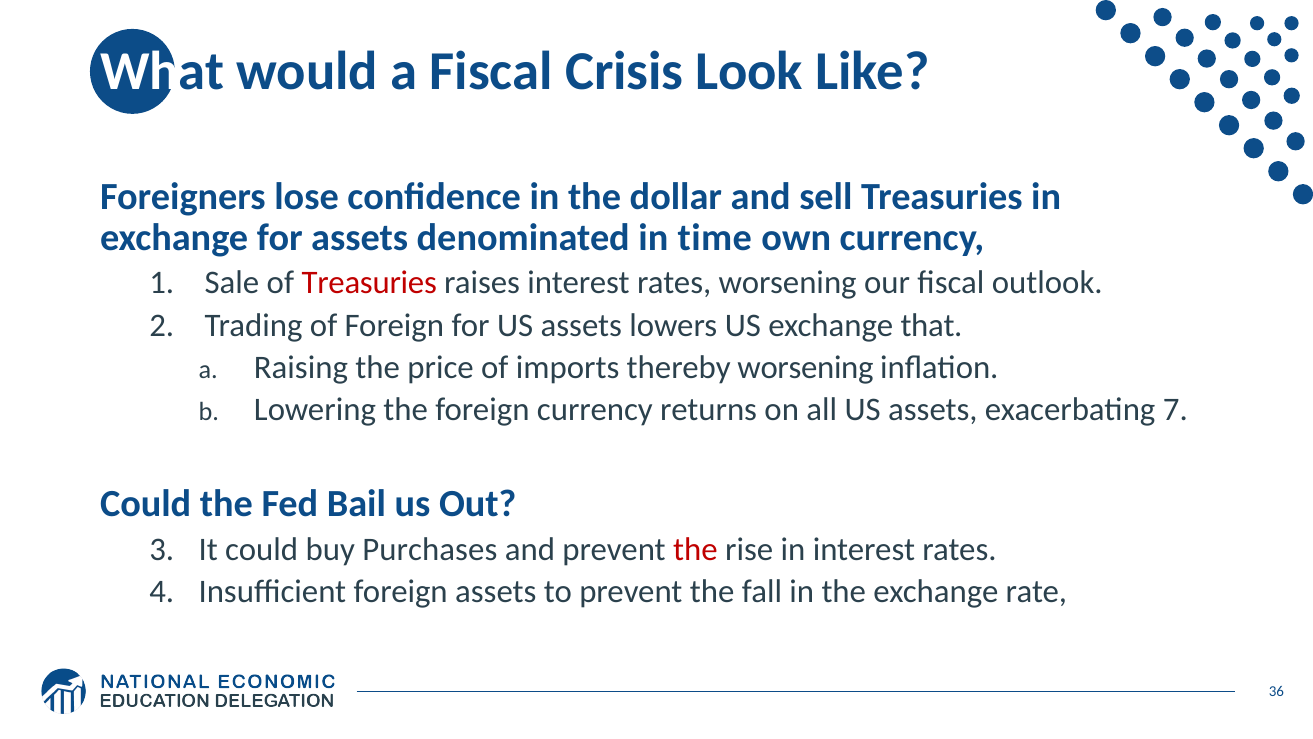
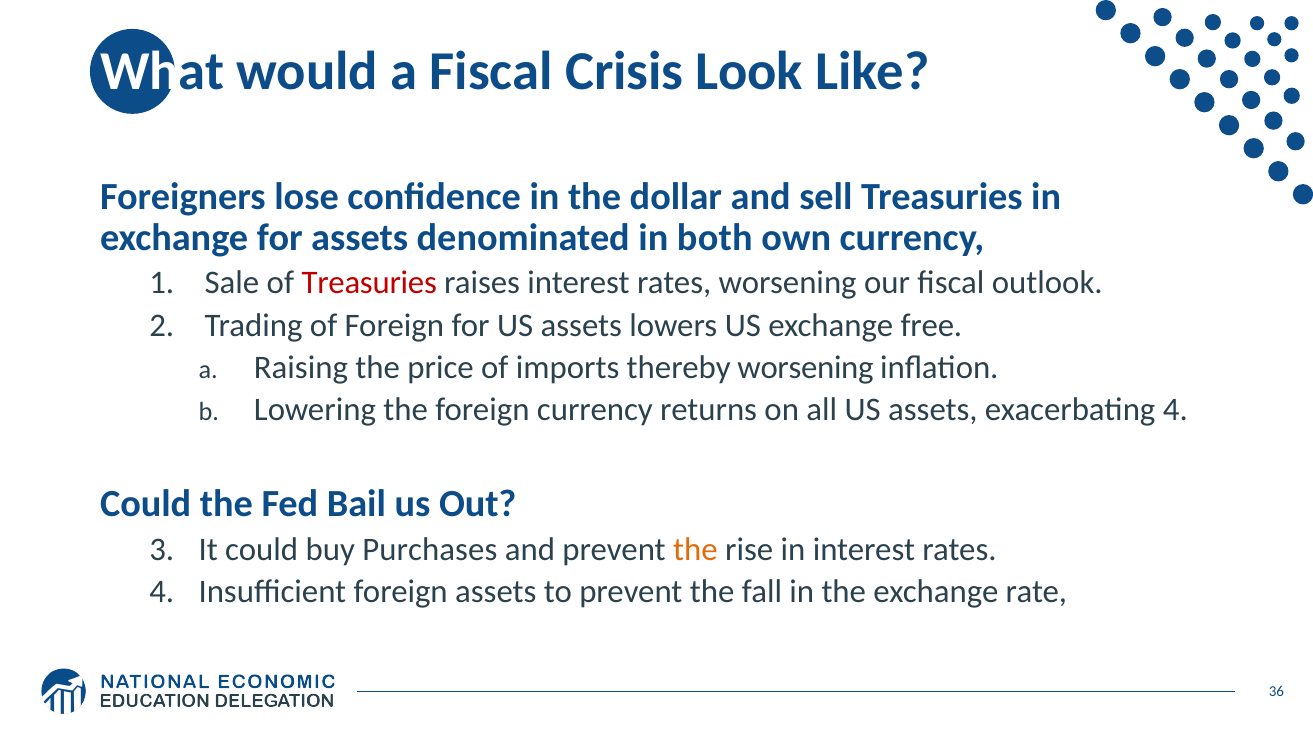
time: time -> both (715, 238)
that: that -> free (931, 325)
exacerbating 7: 7 -> 4 (1175, 410)
the colour: red -> orange (695, 549)
